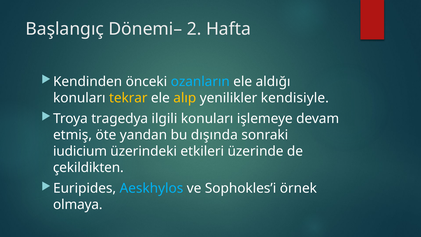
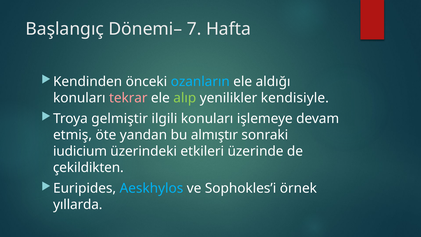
2: 2 -> 7 (194, 29)
tekrar colour: yellow -> pink (128, 98)
alıp colour: yellow -> light green (185, 98)
tragedya: tragedya -> gelmiştir (120, 119)
dışında: dışında -> almıştır (214, 135)
olmaya: olmaya -> yıllarda (78, 205)
